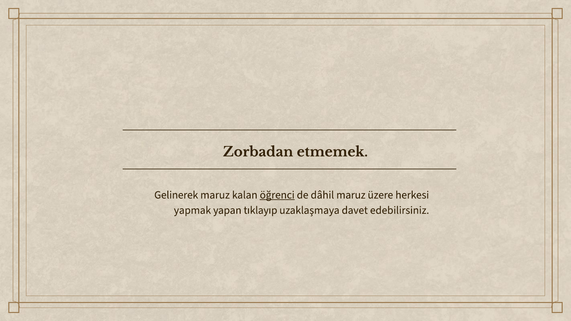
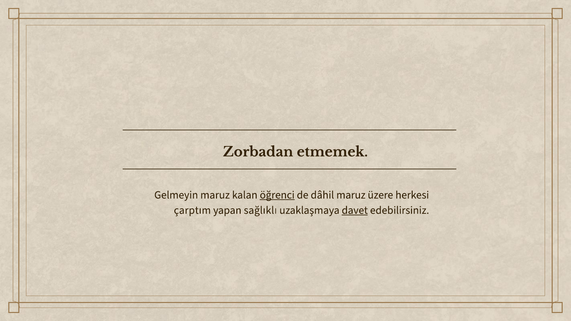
Gelinerek: Gelinerek -> Gelmeyin (176, 195)
yapmak: yapmak -> çarptım (192, 210)
tıklayıp: tıklayıp -> sağlıklı (260, 210)
davet underline: none -> present (355, 210)
